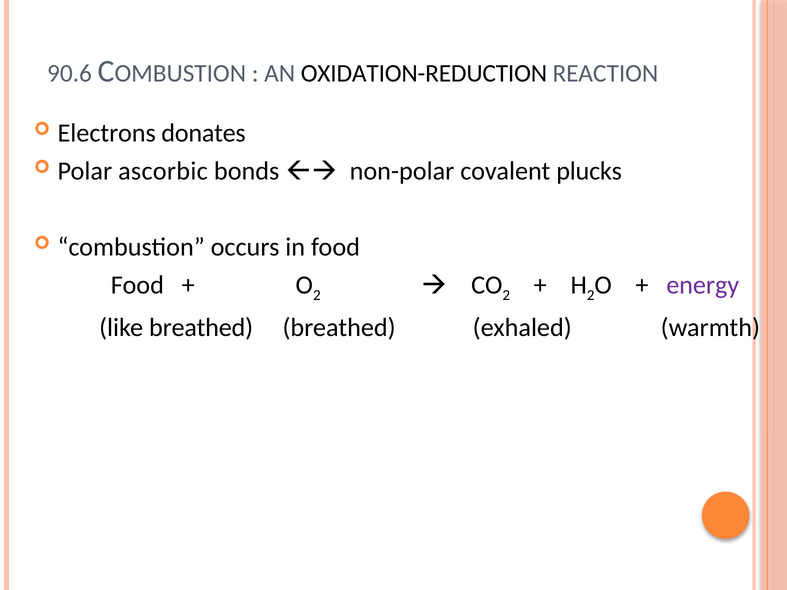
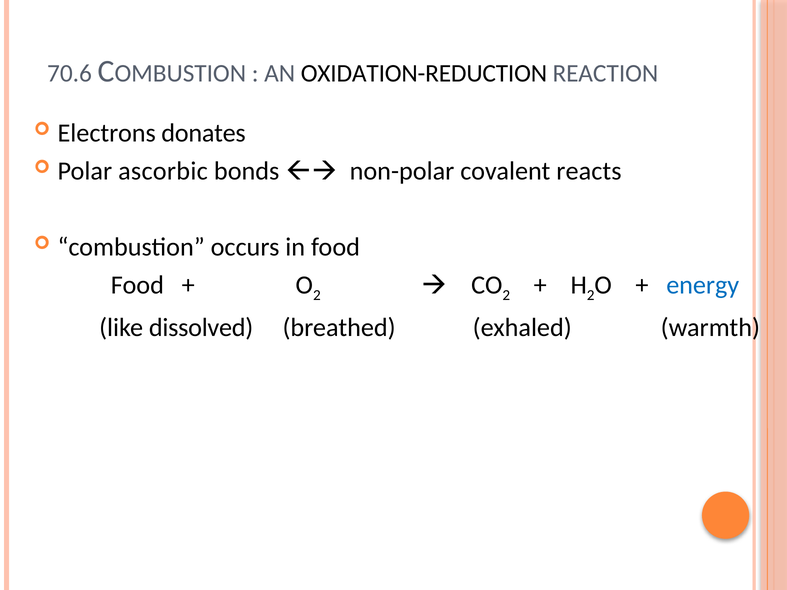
90.6: 90.6 -> 70.6 (69, 73)
plucks: plucks -> reacts (589, 171)
energy colour: purple -> blue (703, 285)
like breathed: breathed -> dissolved (201, 328)
